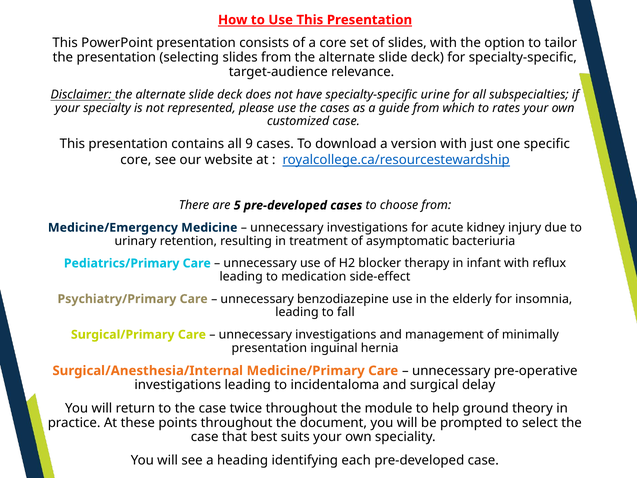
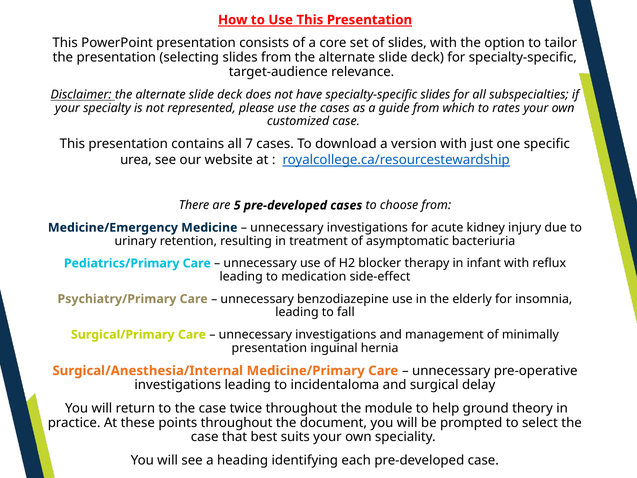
specialty-specific urine: urine -> slides (435, 94)
9: 9 -> 7 (249, 144)
core: core -> urea (136, 160)
